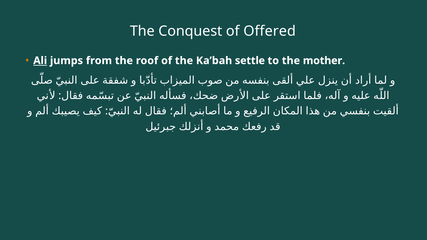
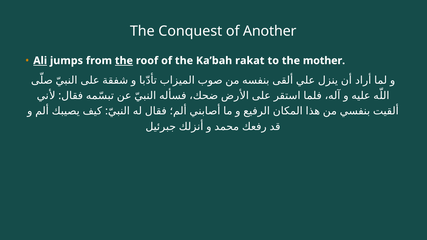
Offered: Offered -> Another (270, 31)
the underline: none -> present (124, 61)
settle: settle -> rakat (250, 61)
